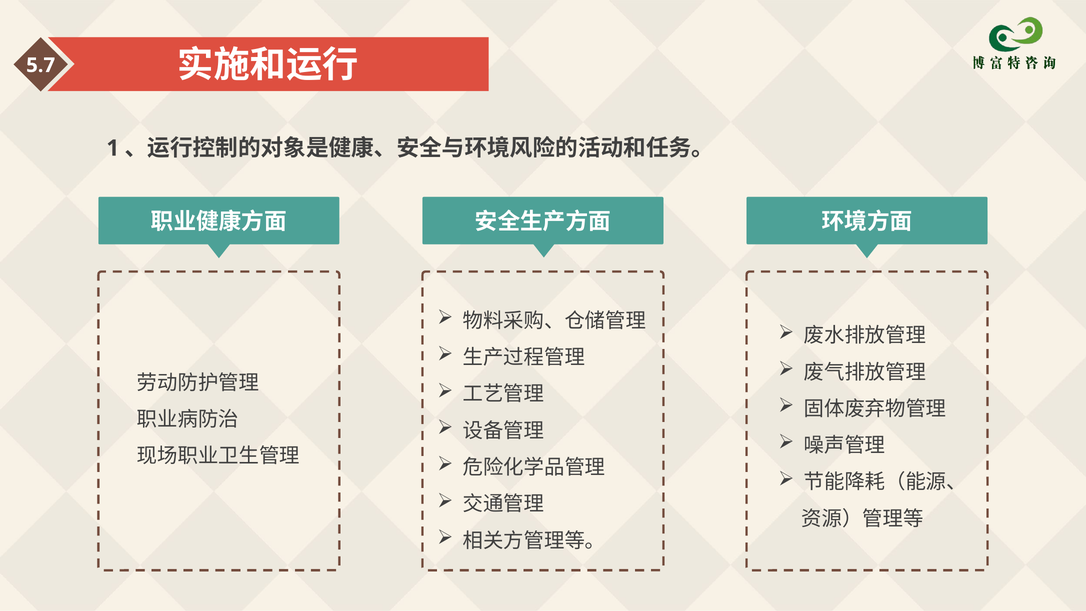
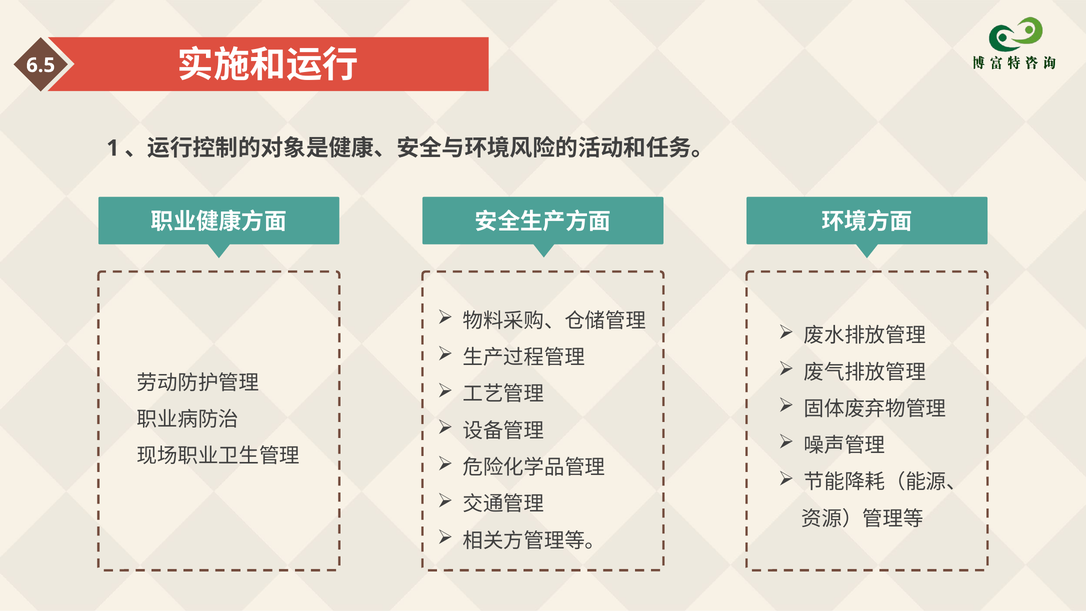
5.7: 5.7 -> 6.5 (41, 65)
